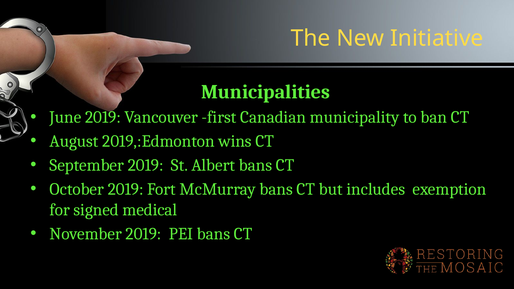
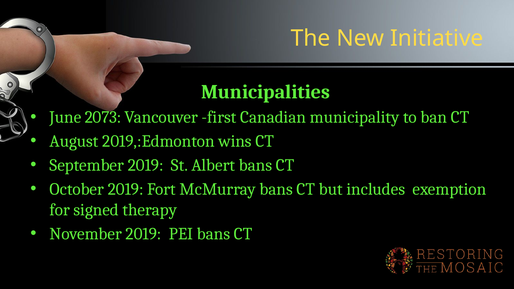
June 2019: 2019 -> 2073 (103, 117)
medical: medical -> therapy (150, 210)
